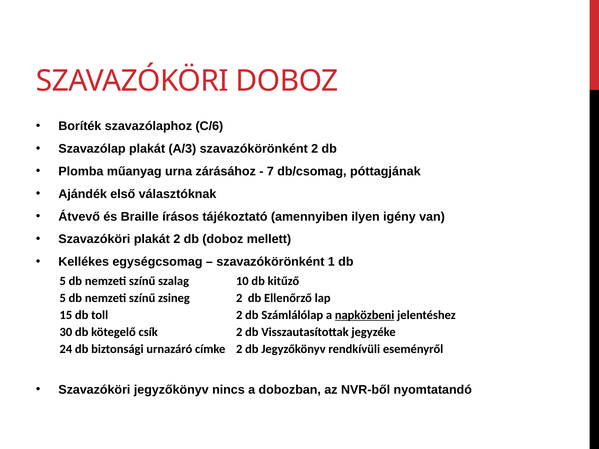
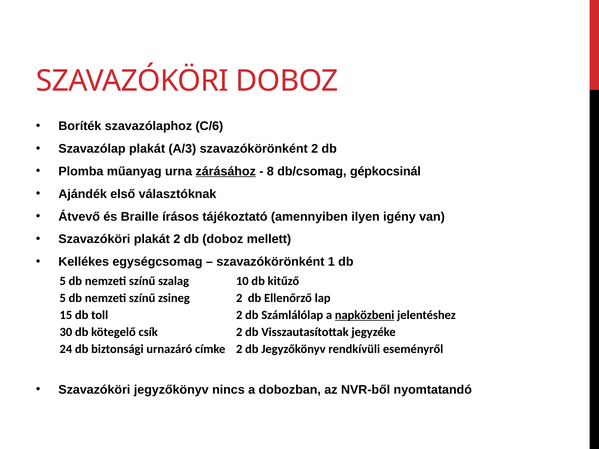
zárásához underline: none -> present (226, 171)
7: 7 -> 8 (270, 171)
póttagjának: póttagjának -> gépkocsinál (385, 171)
